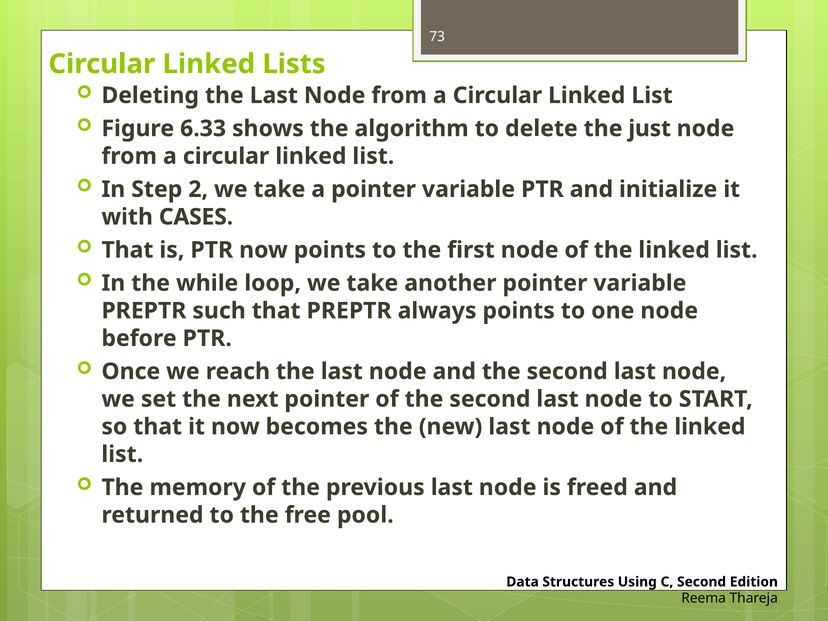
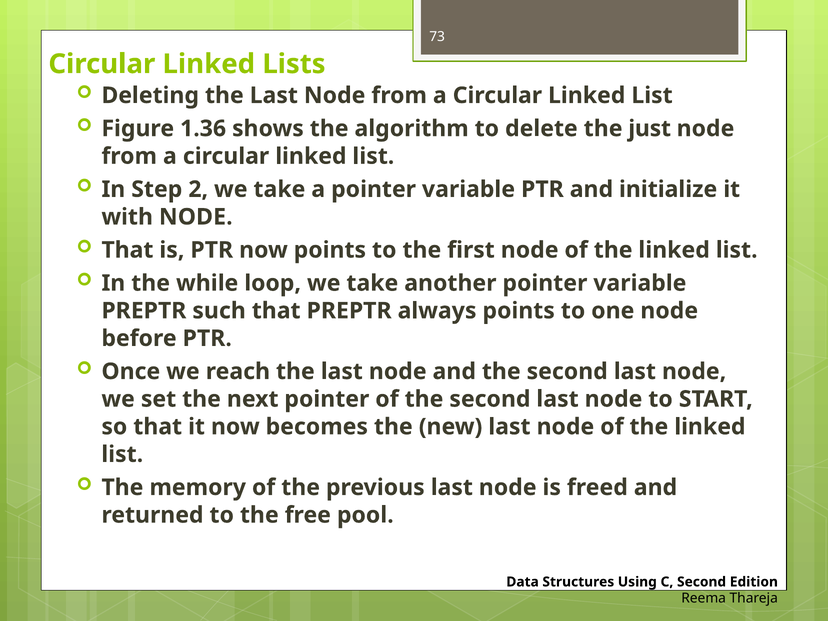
6.33: 6.33 -> 1.36 (203, 129)
with CASES: CASES -> NODE (196, 217)
